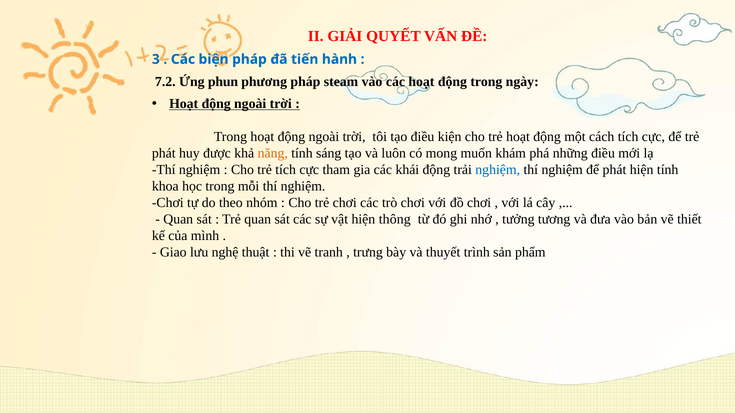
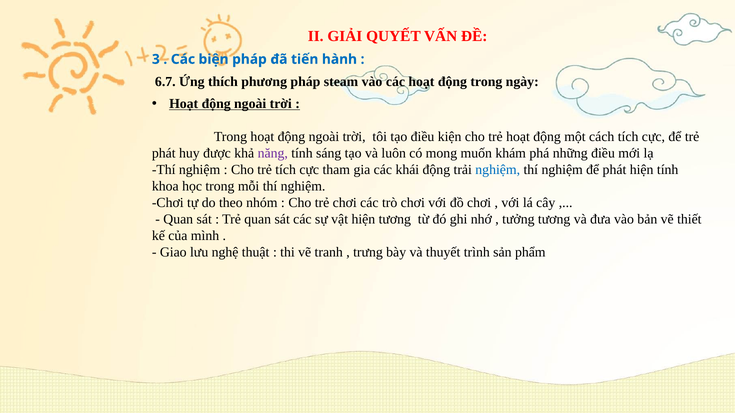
7.2: 7.2 -> 6.7 (165, 82)
phun: phun -> thích (223, 82)
năng colour: orange -> purple (273, 153)
hiện thông: thông -> tương (395, 220)
